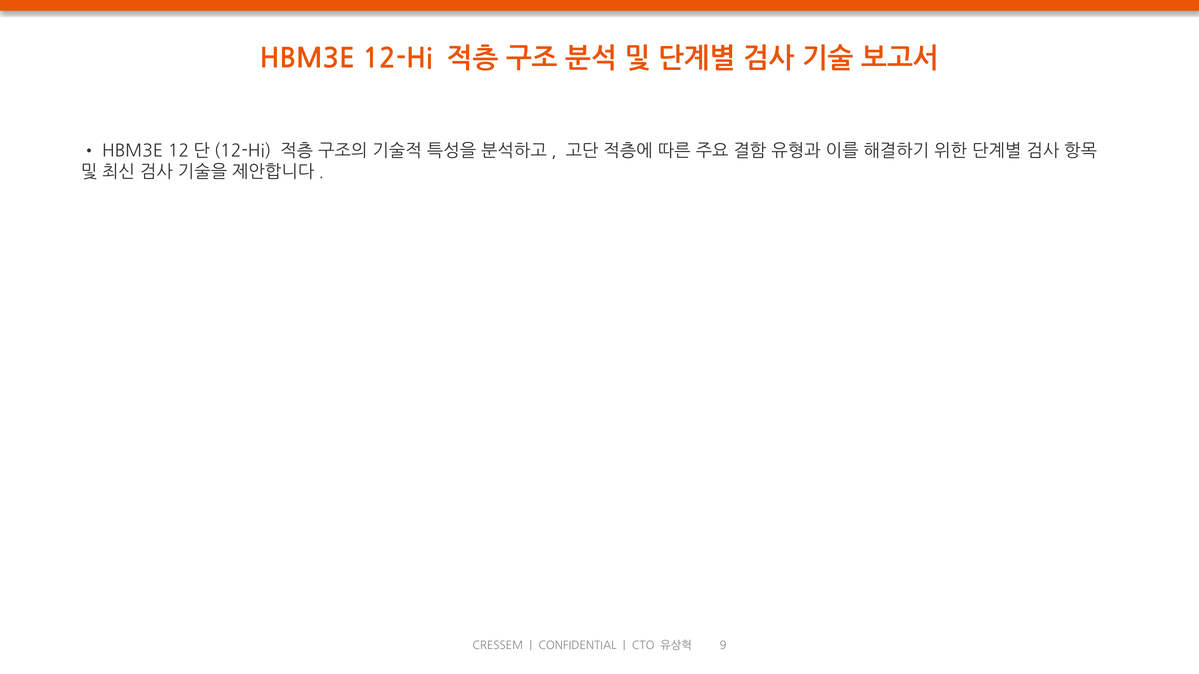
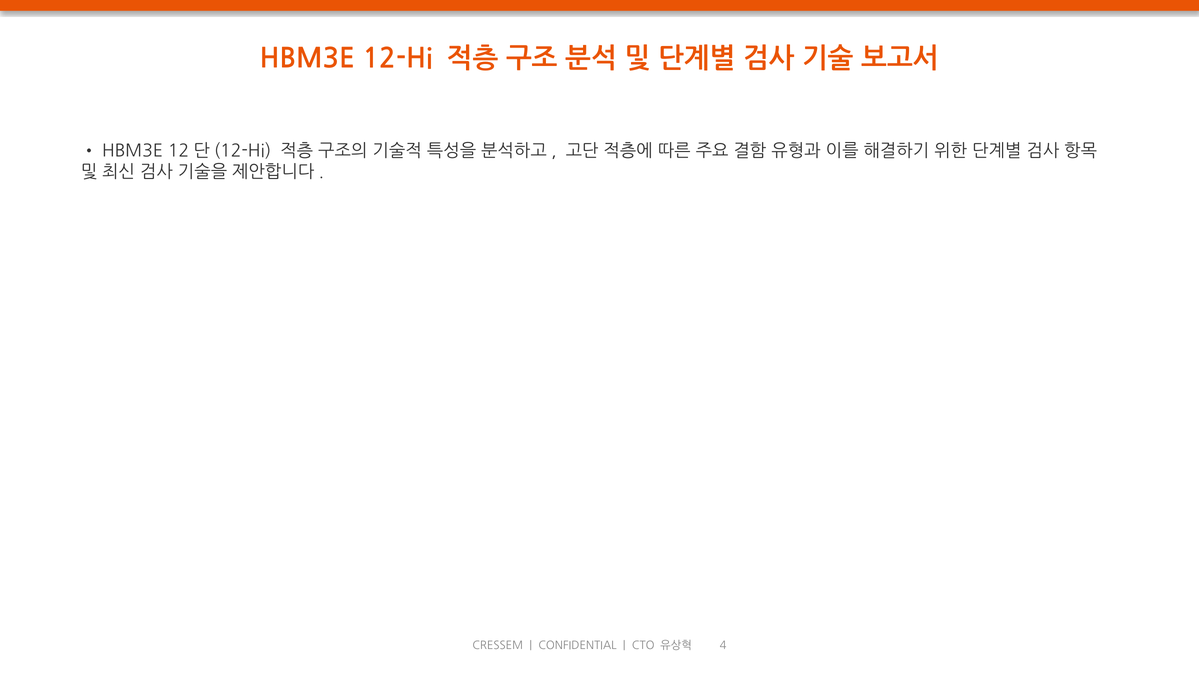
9: 9 -> 4 (723, 646)
